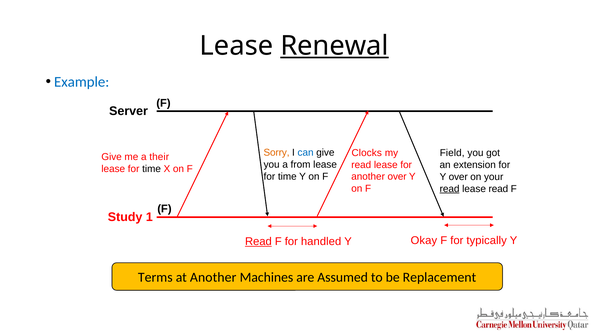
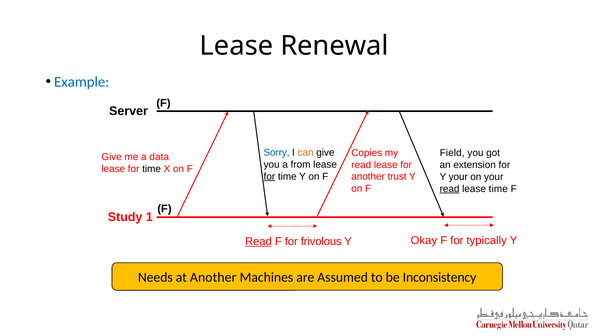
Renewal underline: present -> none (334, 46)
Sorry colour: orange -> blue (277, 153)
can colour: blue -> orange (306, 153)
Clocks: Clocks -> Copies (367, 153)
their: their -> data (159, 157)
for underline: none -> present (269, 176)
another over: over -> trust (397, 177)
Y over: over -> your (458, 177)
lease read: read -> time (498, 189)
handled: handled -> frivolous (321, 241)
Terms: Terms -> Needs (155, 277)
Replacement: Replacement -> Inconsistency (440, 277)
